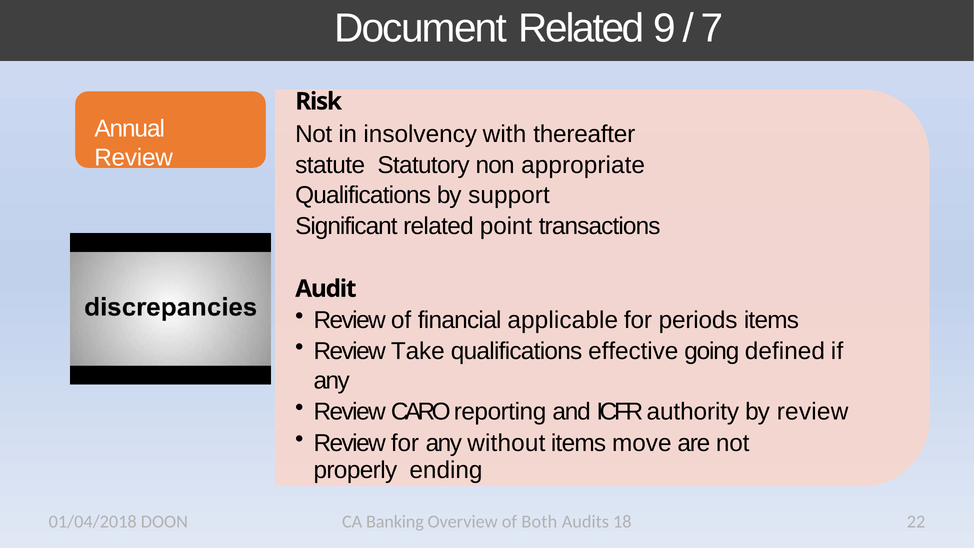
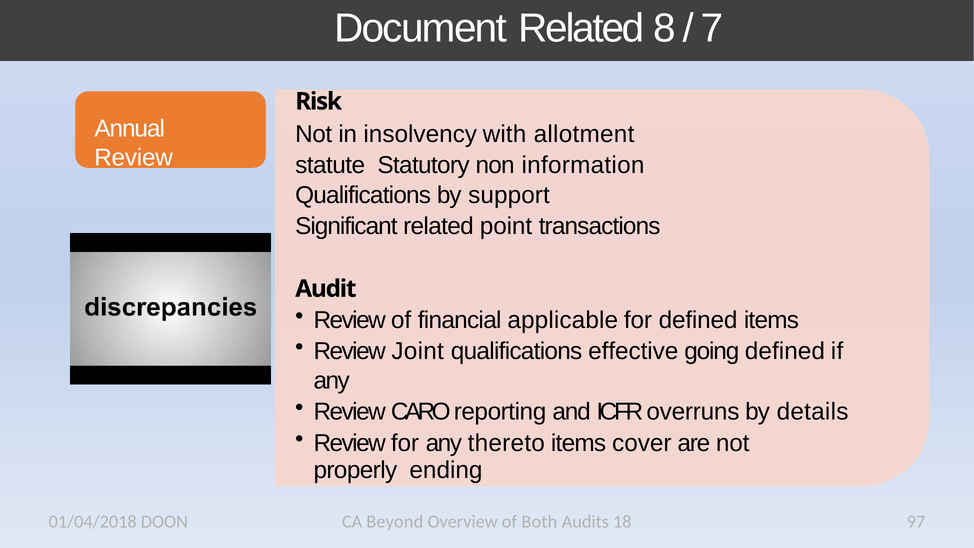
9: 9 -> 8 (665, 28)
thereafter: thereafter -> allotment (584, 134)
appropriate: appropriate -> information (583, 165)
for periods: periods -> defined (698, 320)
Take: Take -> Joint (418, 351)
authority: authority -> overruns (693, 412)
by review: review -> details (813, 412)
without: without -> thereto (506, 443)
move: move -> cover (642, 443)
Banking: Banking -> Beyond (395, 522)
22: 22 -> 97 (916, 522)
